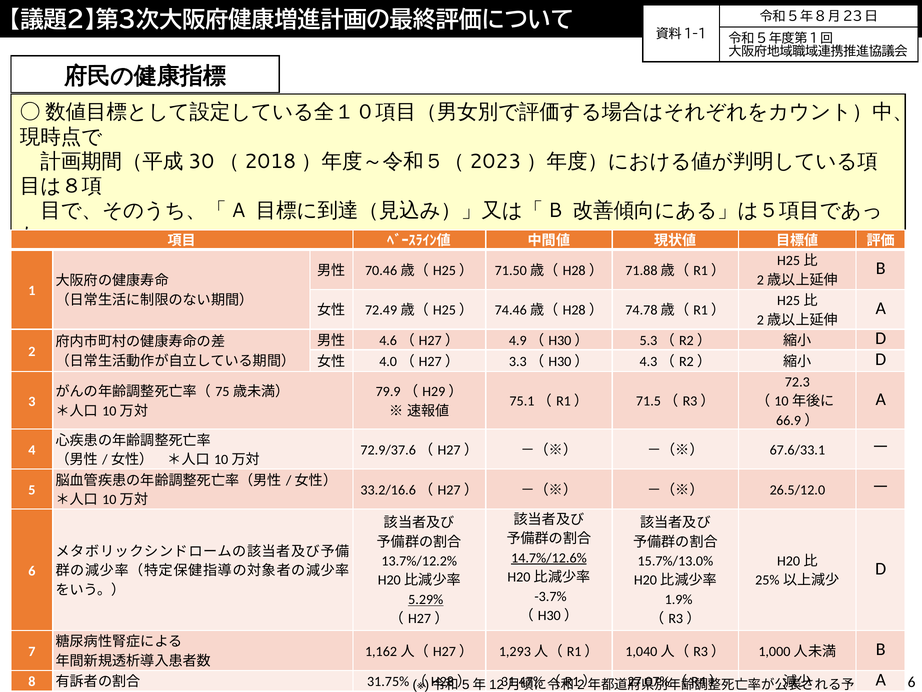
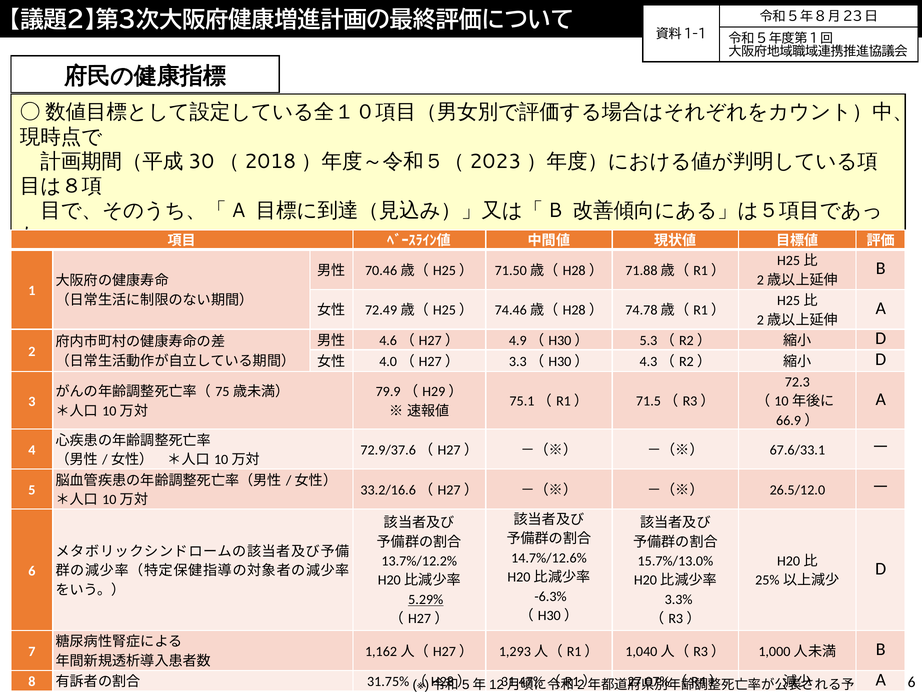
14.7%/12.6% underline: present -> none (549, 558)
-3.7%: -3.7% -> -6.3% (550, 596)
1.9%: 1.9% -> 3.3% (679, 599)
